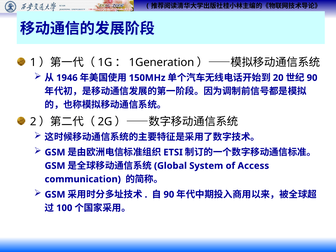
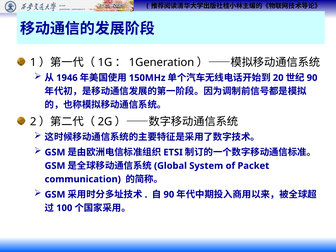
Access: Access -> Packet (253, 166)
